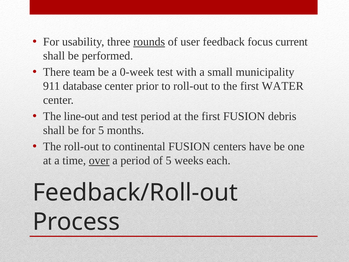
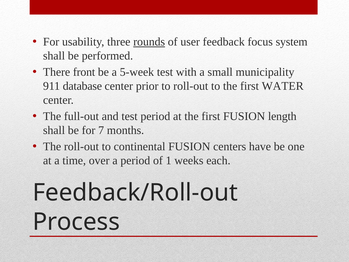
current: current -> system (292, 42)
team: team -> front (84, 72)
0-week: 0-week -> 5-week (137, 72)
line-out: line-out -> full-out (81, 116)
debris: debris -> length (282, 116)
for 5: 5 -> 7 (101, 130)
over underline: present -> none (99, 160)
of 5: 5 -> 1 (169, 160)
